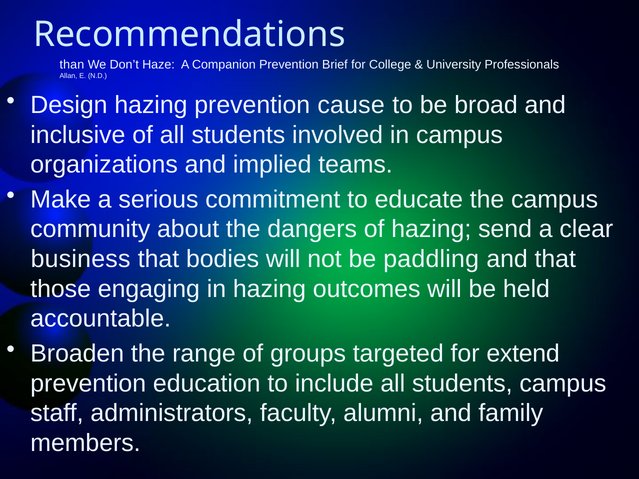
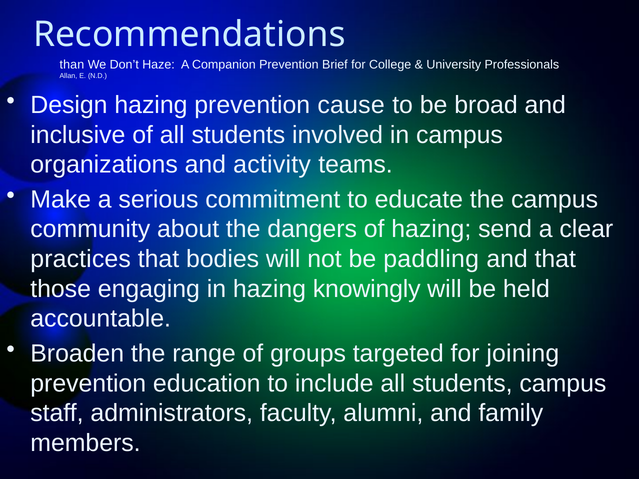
implied: implied -> activity (272, 165)
business: business -> practices (81, 259)
outcomes: outcomes -> knowingly (367, 289)
extend: extend -> joining (523, 354)
